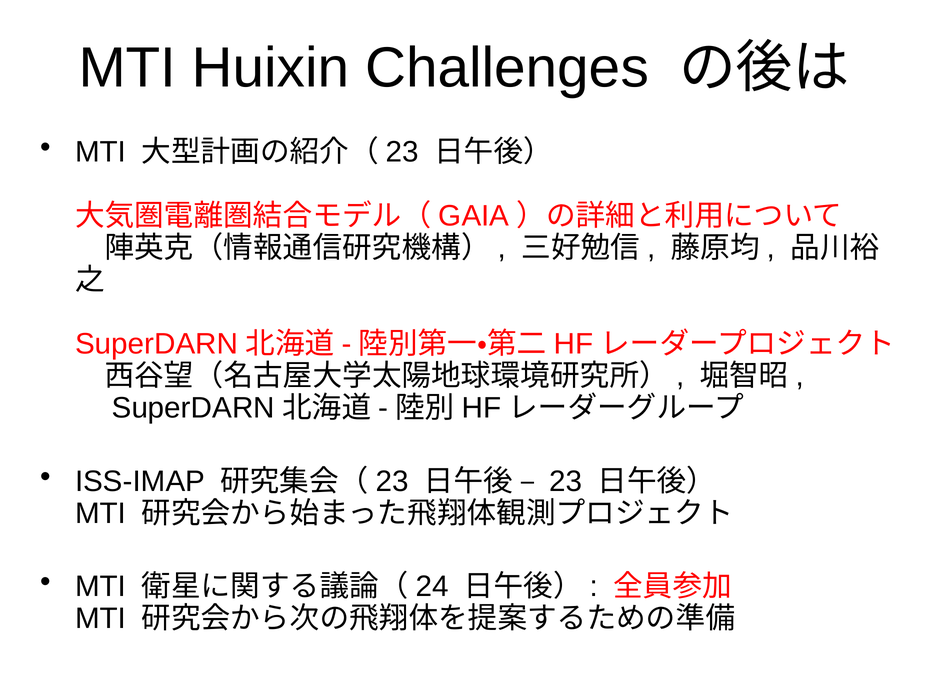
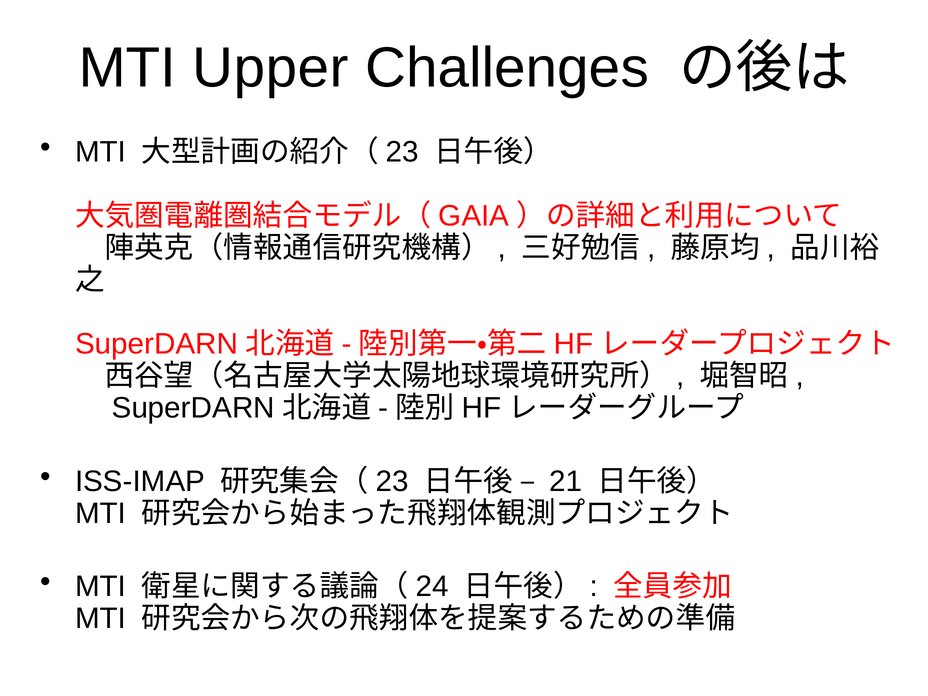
Huixin: Huixin -> Upper (270, 68)
23: 23 -> 21 (566, 481)
